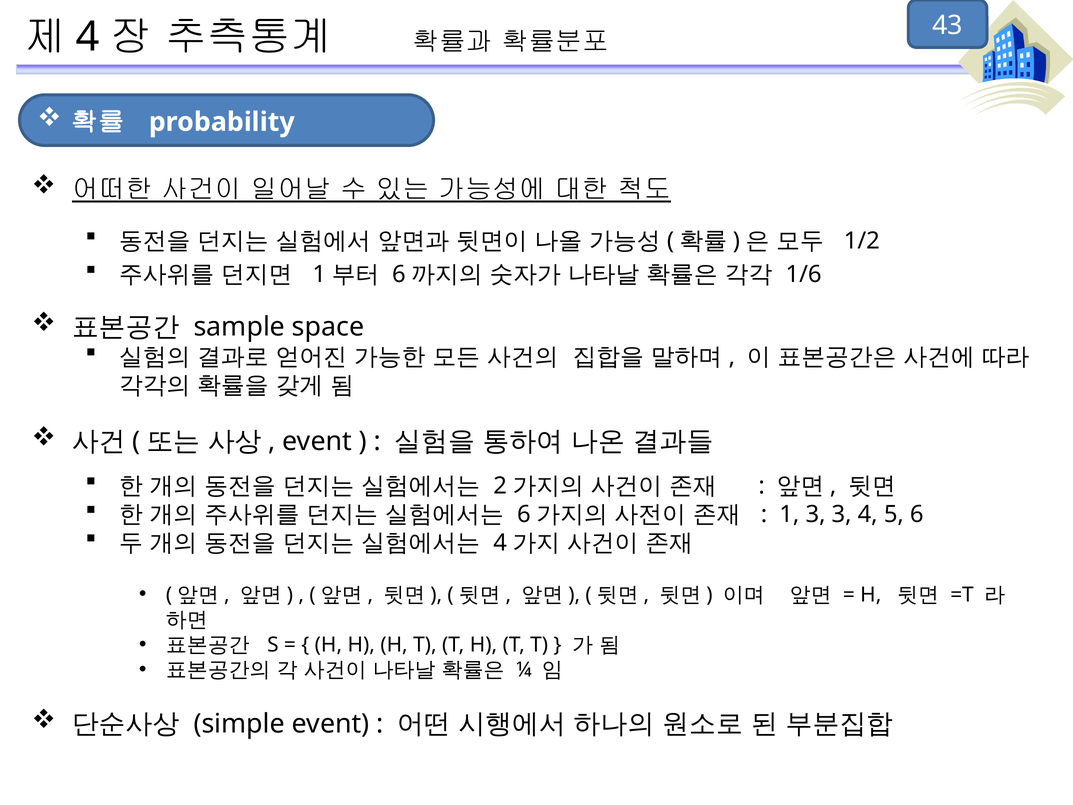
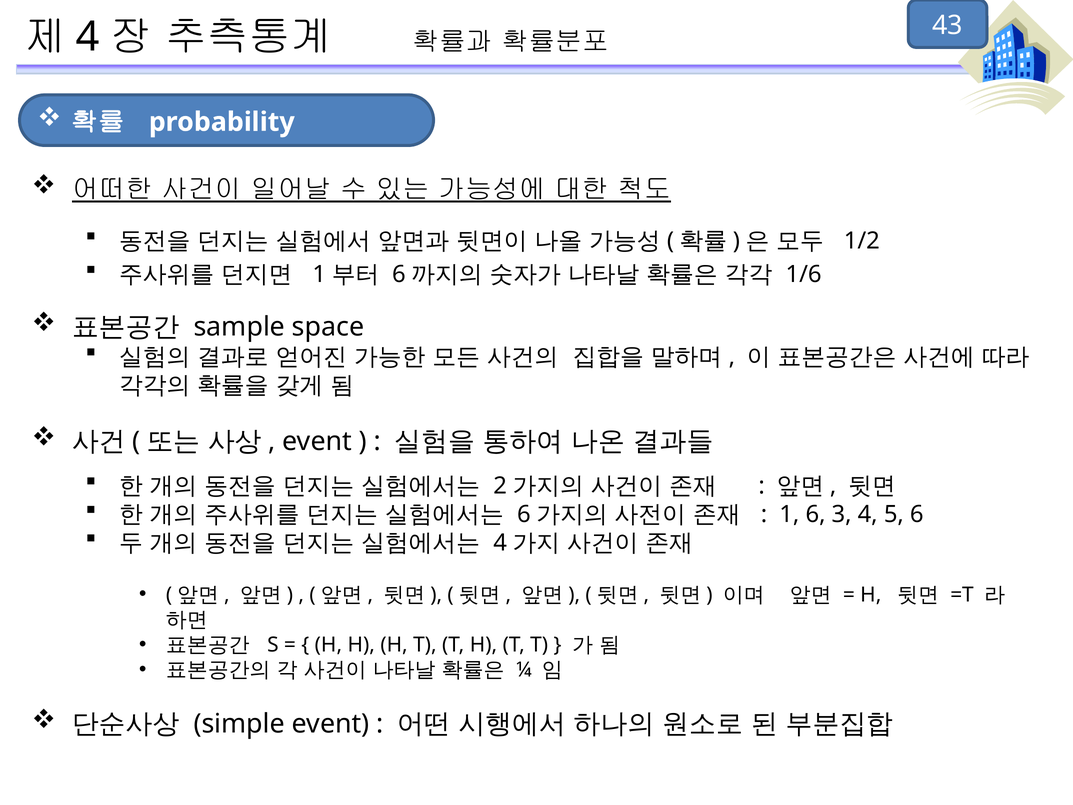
1 3: 3 -> 6 (816, 514)
